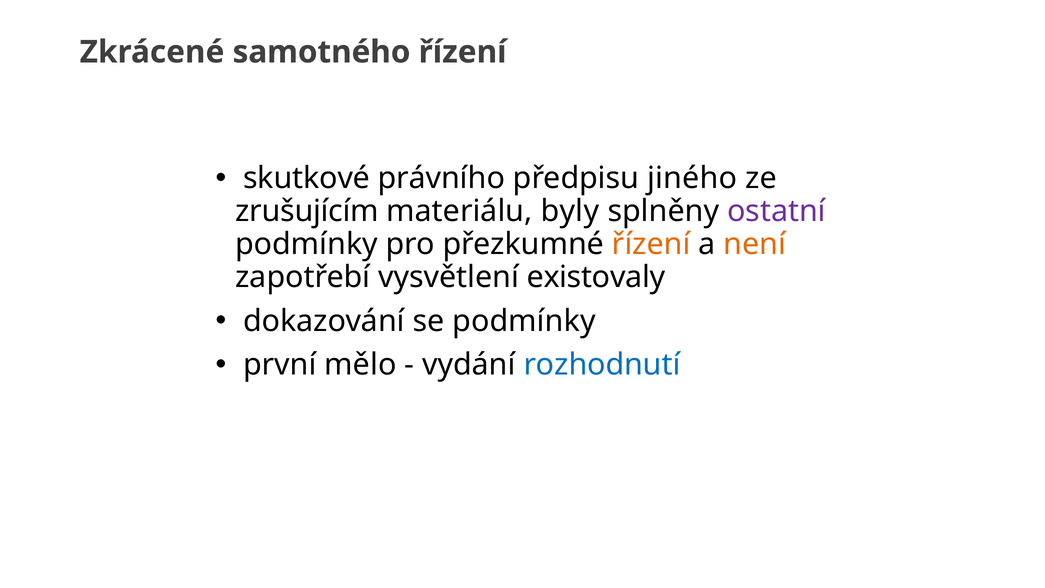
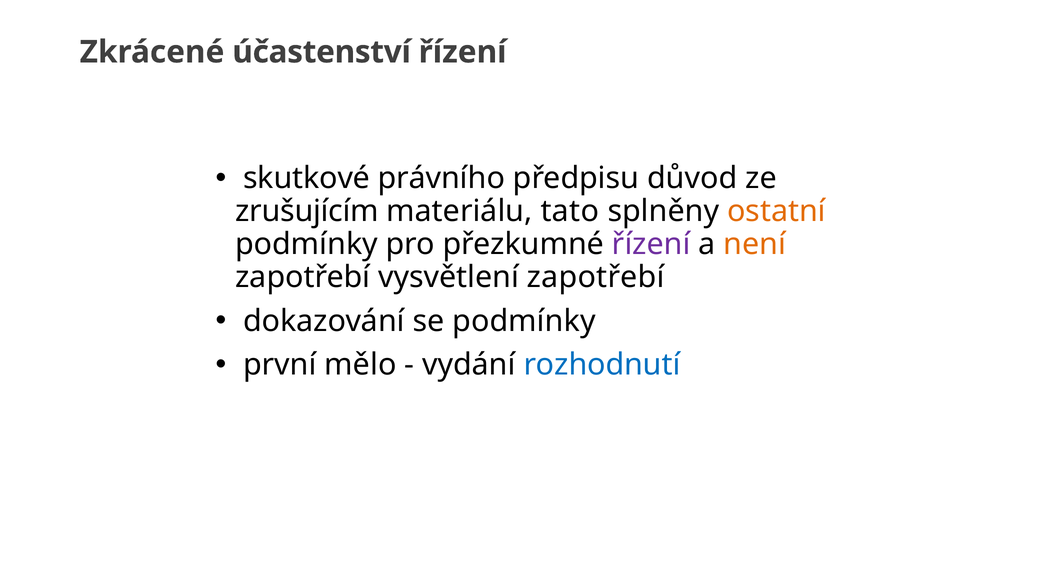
samotného: samotného -> účastenství (322, 52)
jiného: jiného -> důvod (692, 178)
byly: byly -> tato (570, 211)
ostatní colour: purple -> orange (776, 211)
řízení colour: orange -> purple (651, 244)
vysvětlení existovaly: existovaly -> zapotřebí (596, 277)
